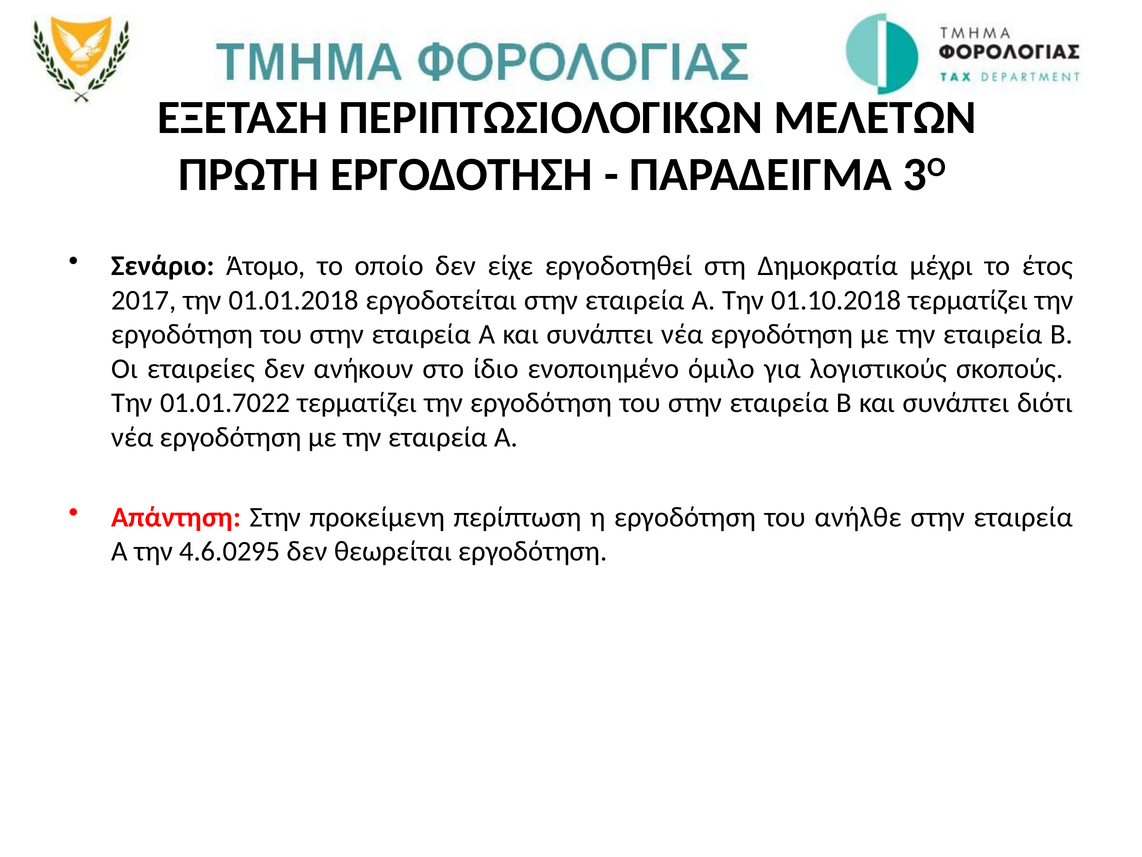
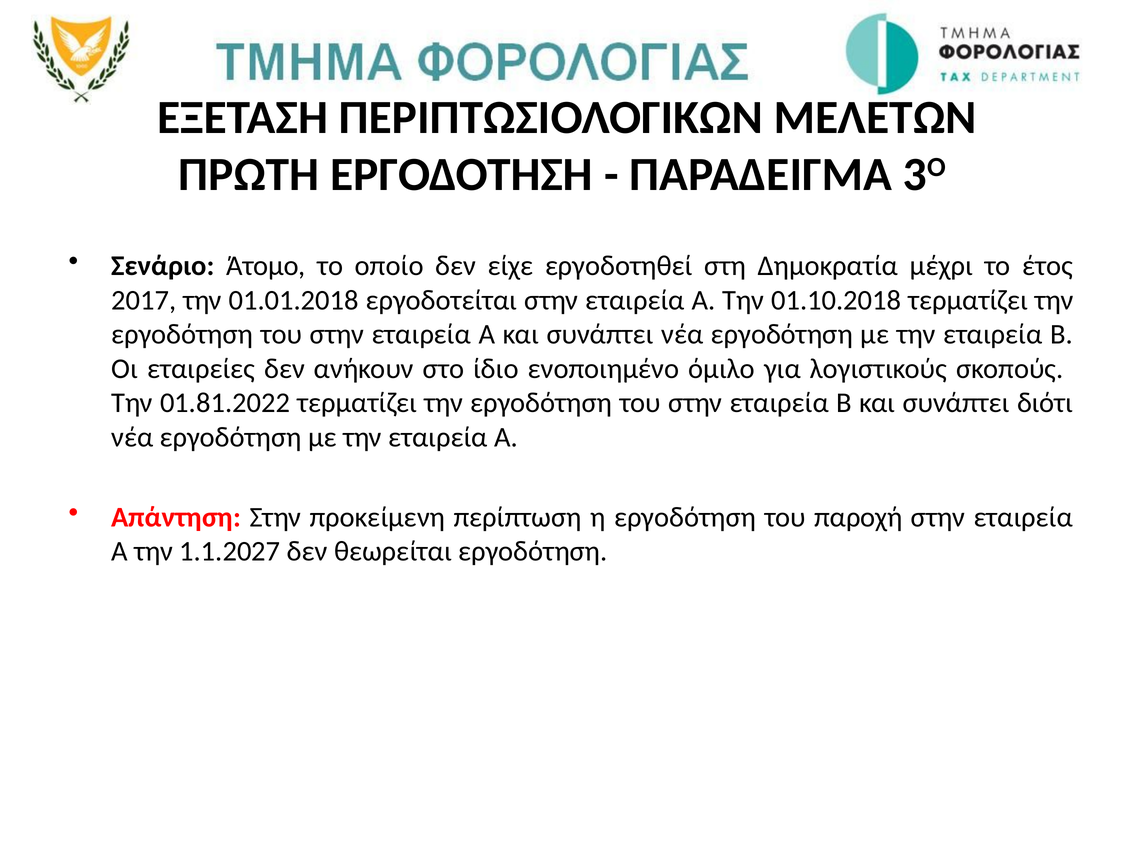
01.01.7022: 01.01.7022 -> 01.81.2022 (225, 403)
ανήλθε: ανήλθε -> παροχή (858, 517)
4.6.0295: 4.6.0295 -> 1.1.2027 (230, 551)
